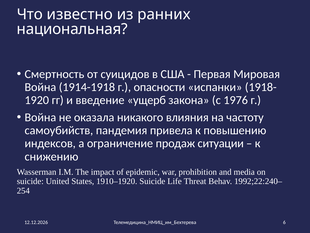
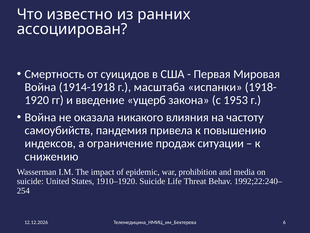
национальная: национальная -> ассоциирован (72, 29)
опасности: опасности -> масштаба (159, 87)
1976: 1976 -> 1953 (236, 100)
